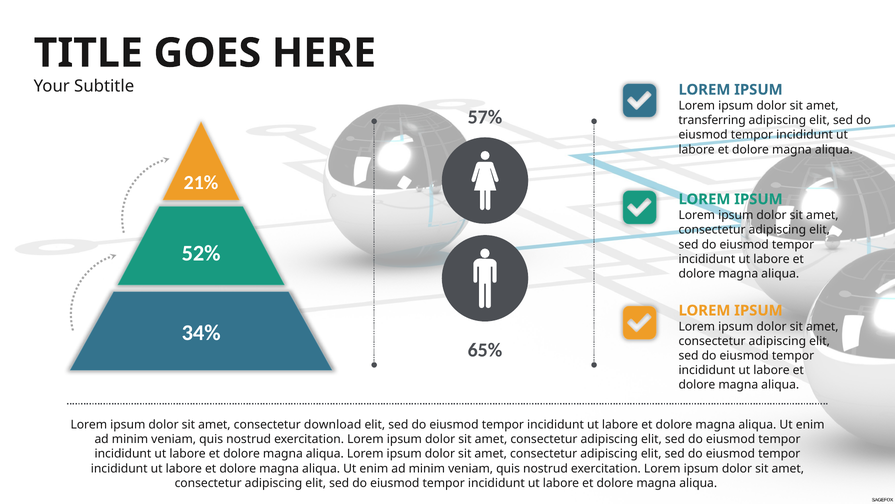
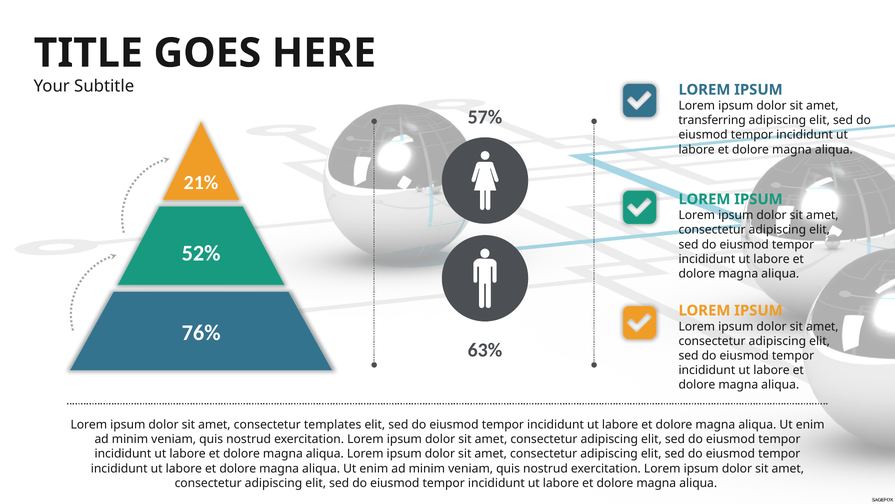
34%: 34% -> 76% (201, 333)
65%: 65% -> 63% (485, 350)
download: download -> templates (333, 424)
